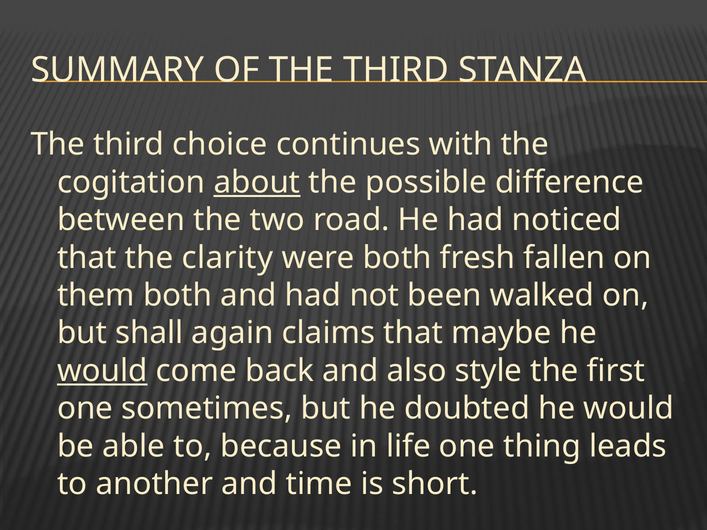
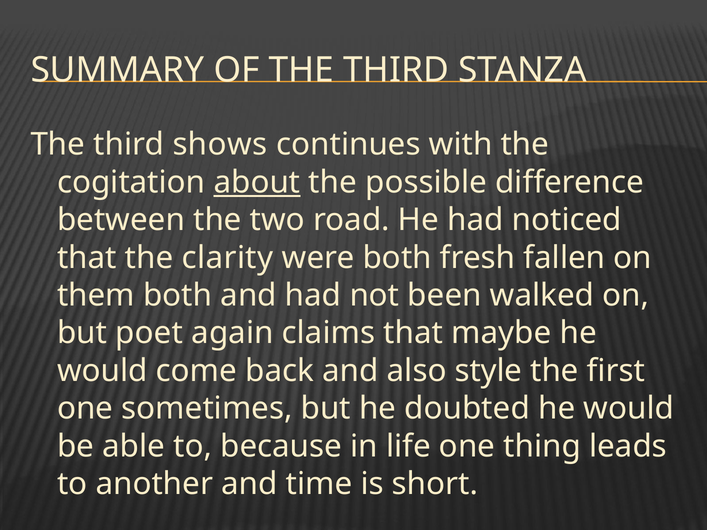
choice: choice -> shows (220, 145)
shall: shall -> poet (149, 333)
would underline: present -> none (102, 371)
